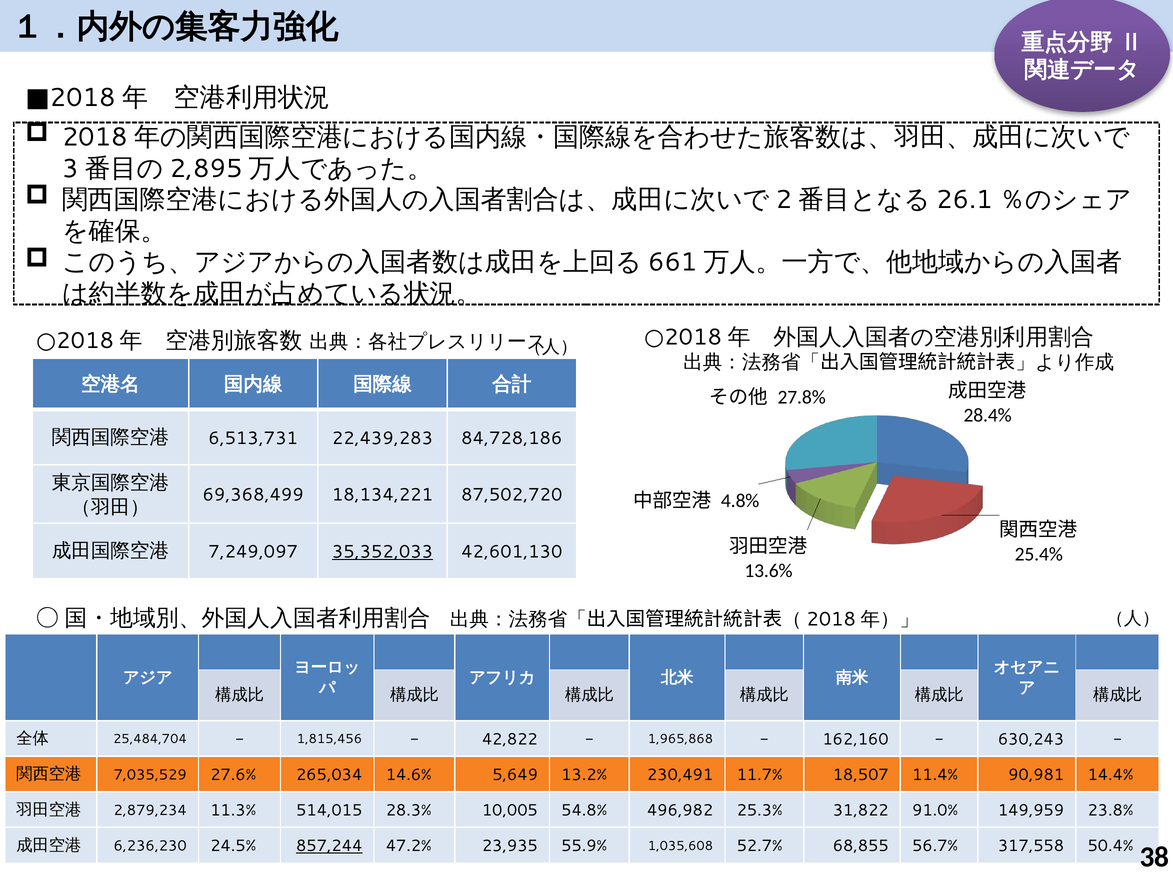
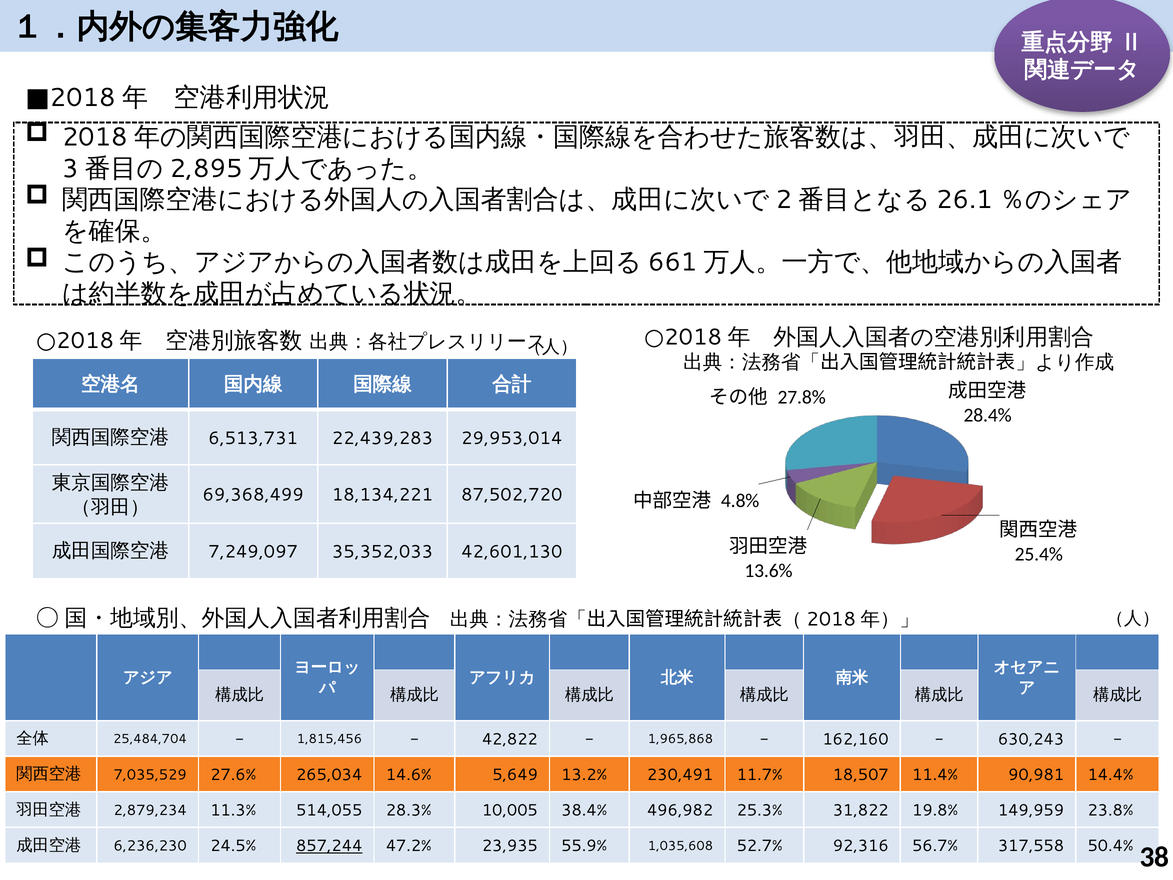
84,728,186: 84,728,186 -> 29,953,014 (512, 438)
35,352,033 underline: present -> none (382, 552)
514,015: 514,015 -> 514,055 (329, 810)
54.8%: 54.8% -> 38.4% (584, 810)
91.0%: 91.0% -> 19.8% (935, 810)
68,855: 68,855 -> 92,316 (861, 846)
